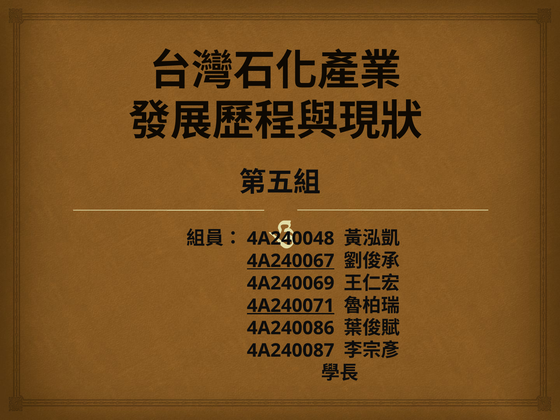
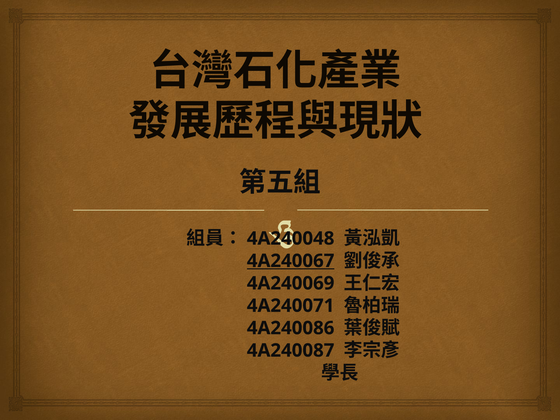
4A240071 underline: present -> none (291, 306)
